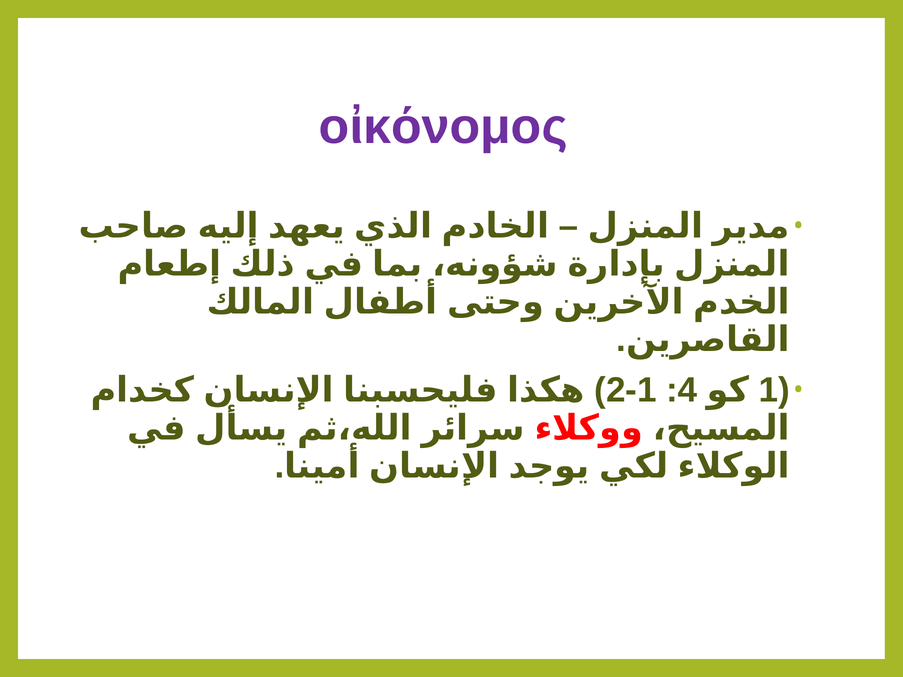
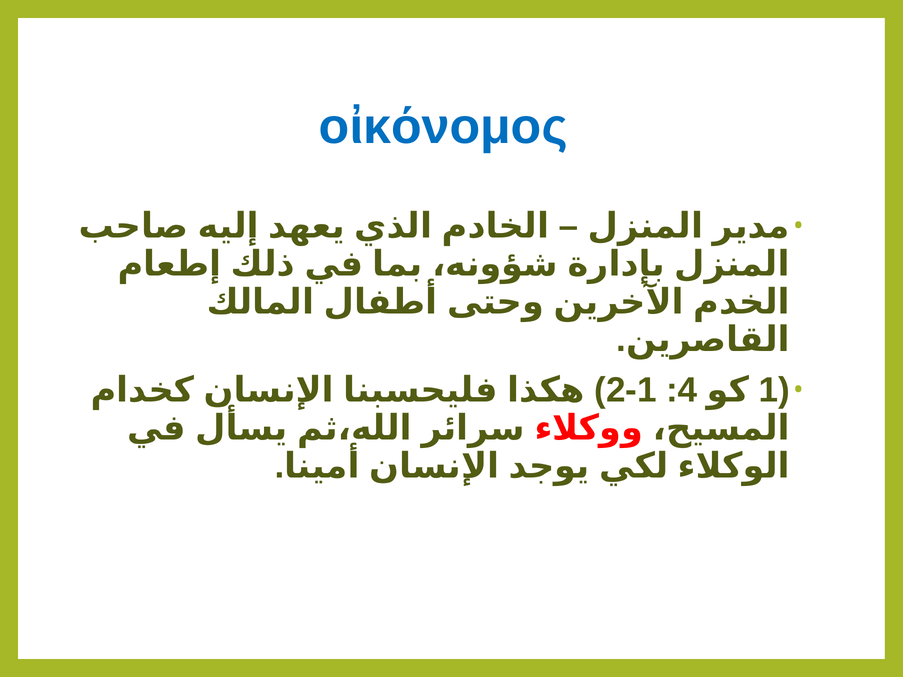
οἰκόνoμος colour: purple -> blue (443, 127)
